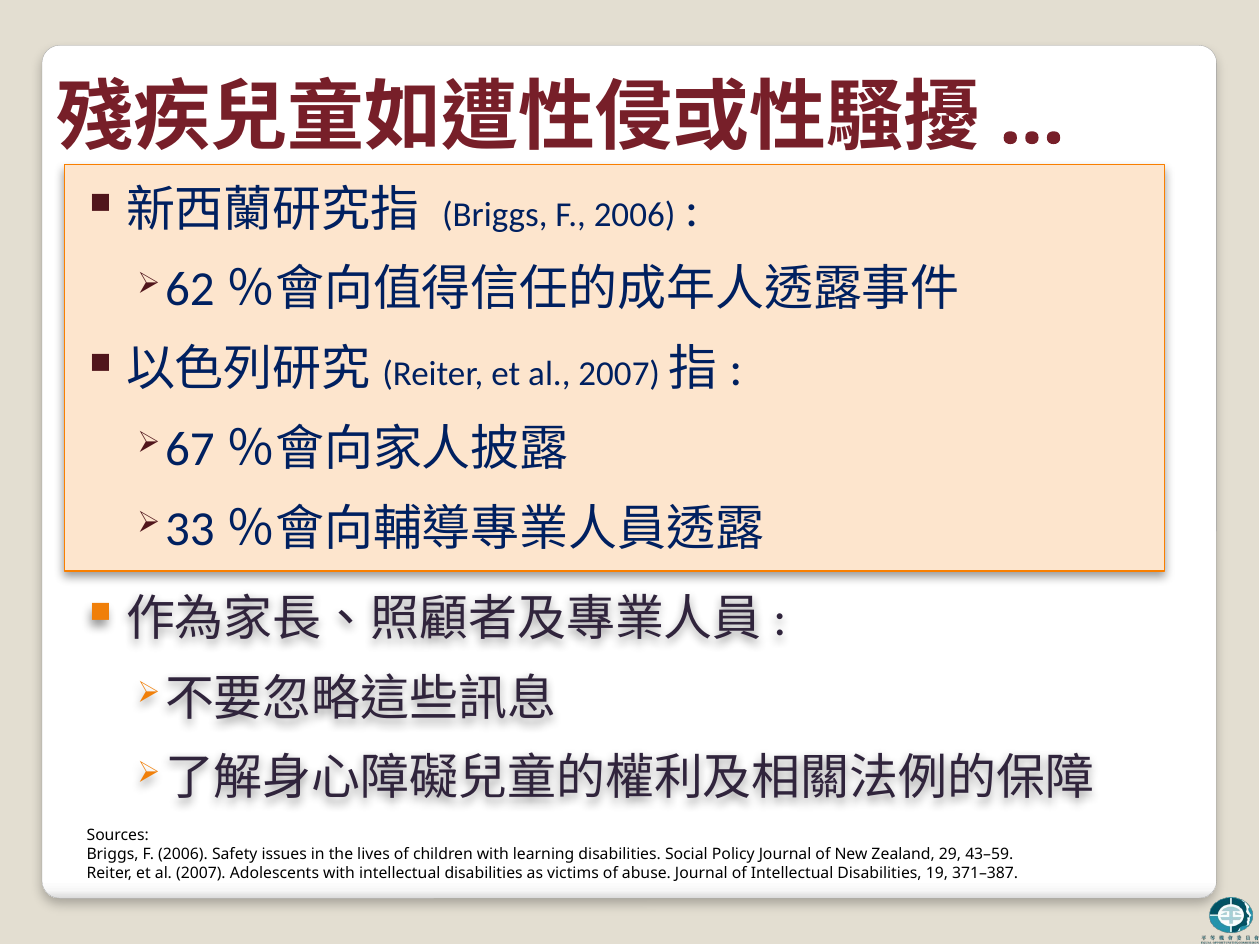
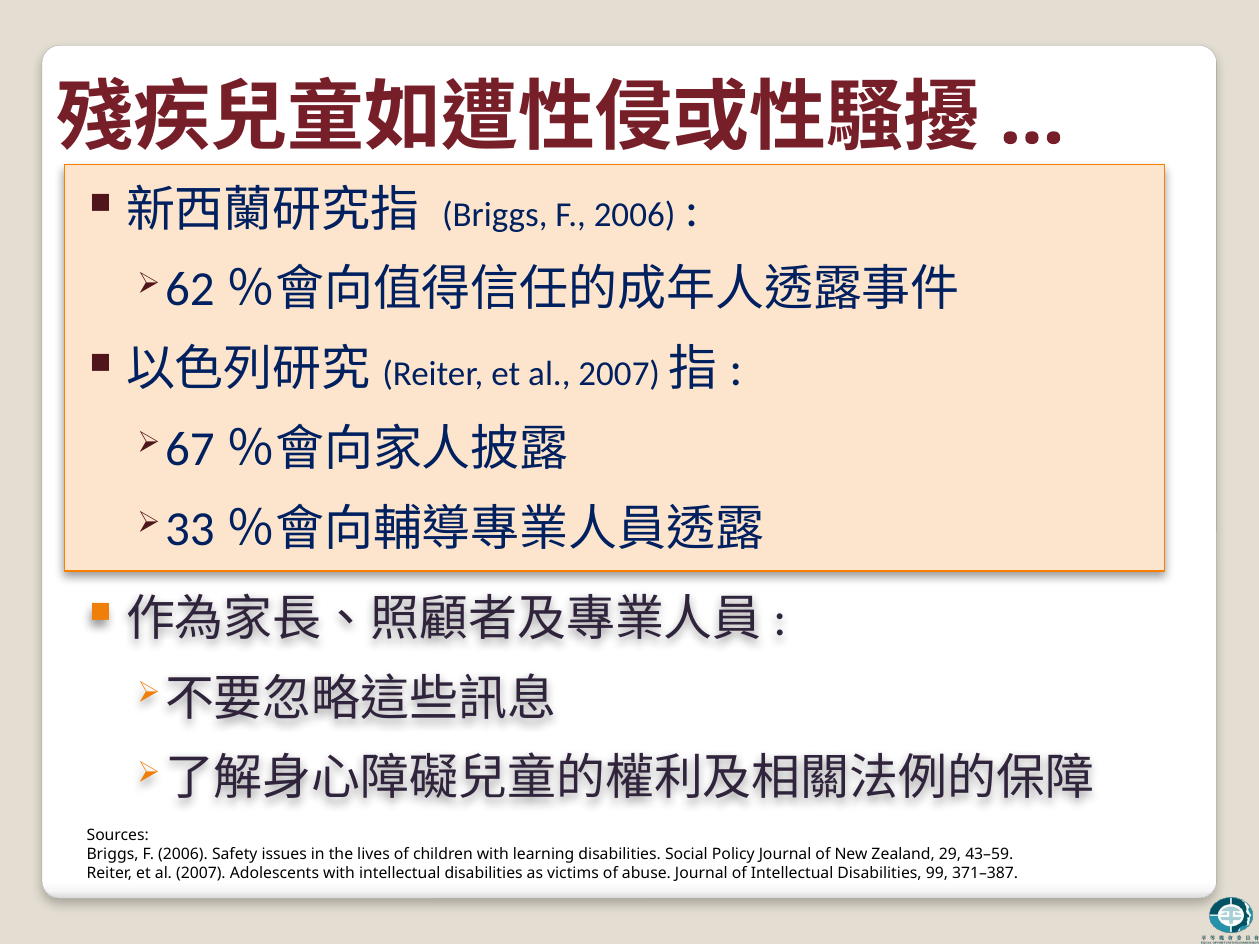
19: 19 -> 99 (937, 874)
